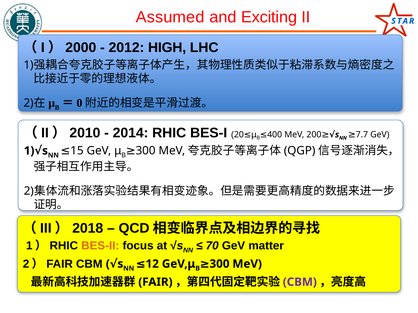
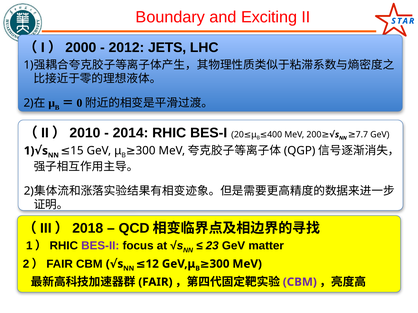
Assumed: Assumed -> Boundary (170, 17)
HIGH: HIGH -> JETS (167, 47)
BES-II colour: orange -> purple (100, 246)
70: 70 -> 23 (212, 246)
